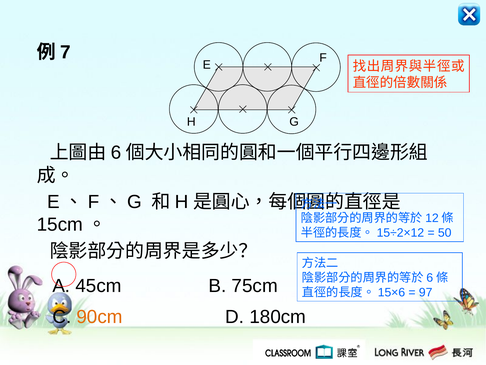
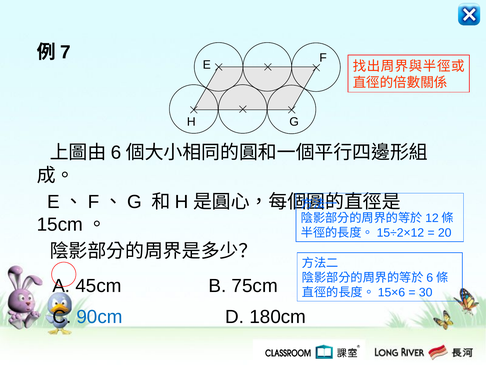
50: 50 -> 20 (445, 233)
97: 97 -> 30 (426, 292)
90cm colour: orange -> blue (100, 316)
